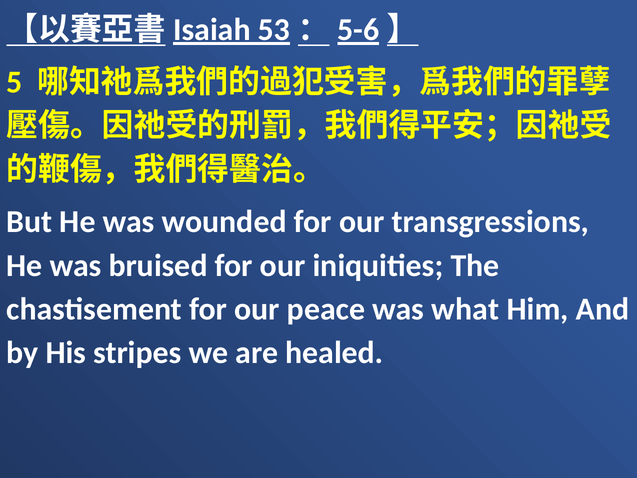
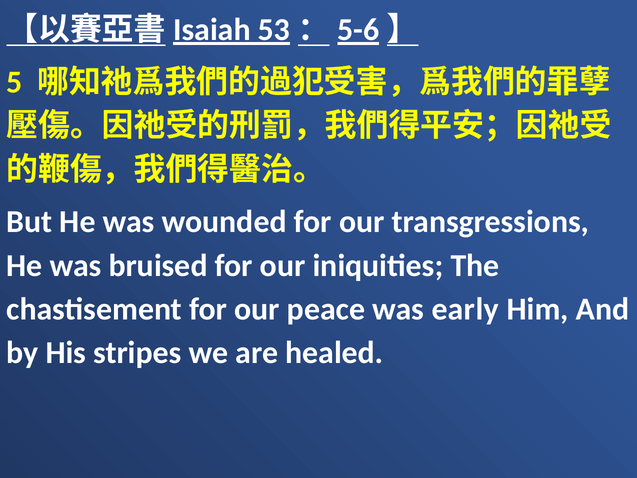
what: what -> early (465, 309)
